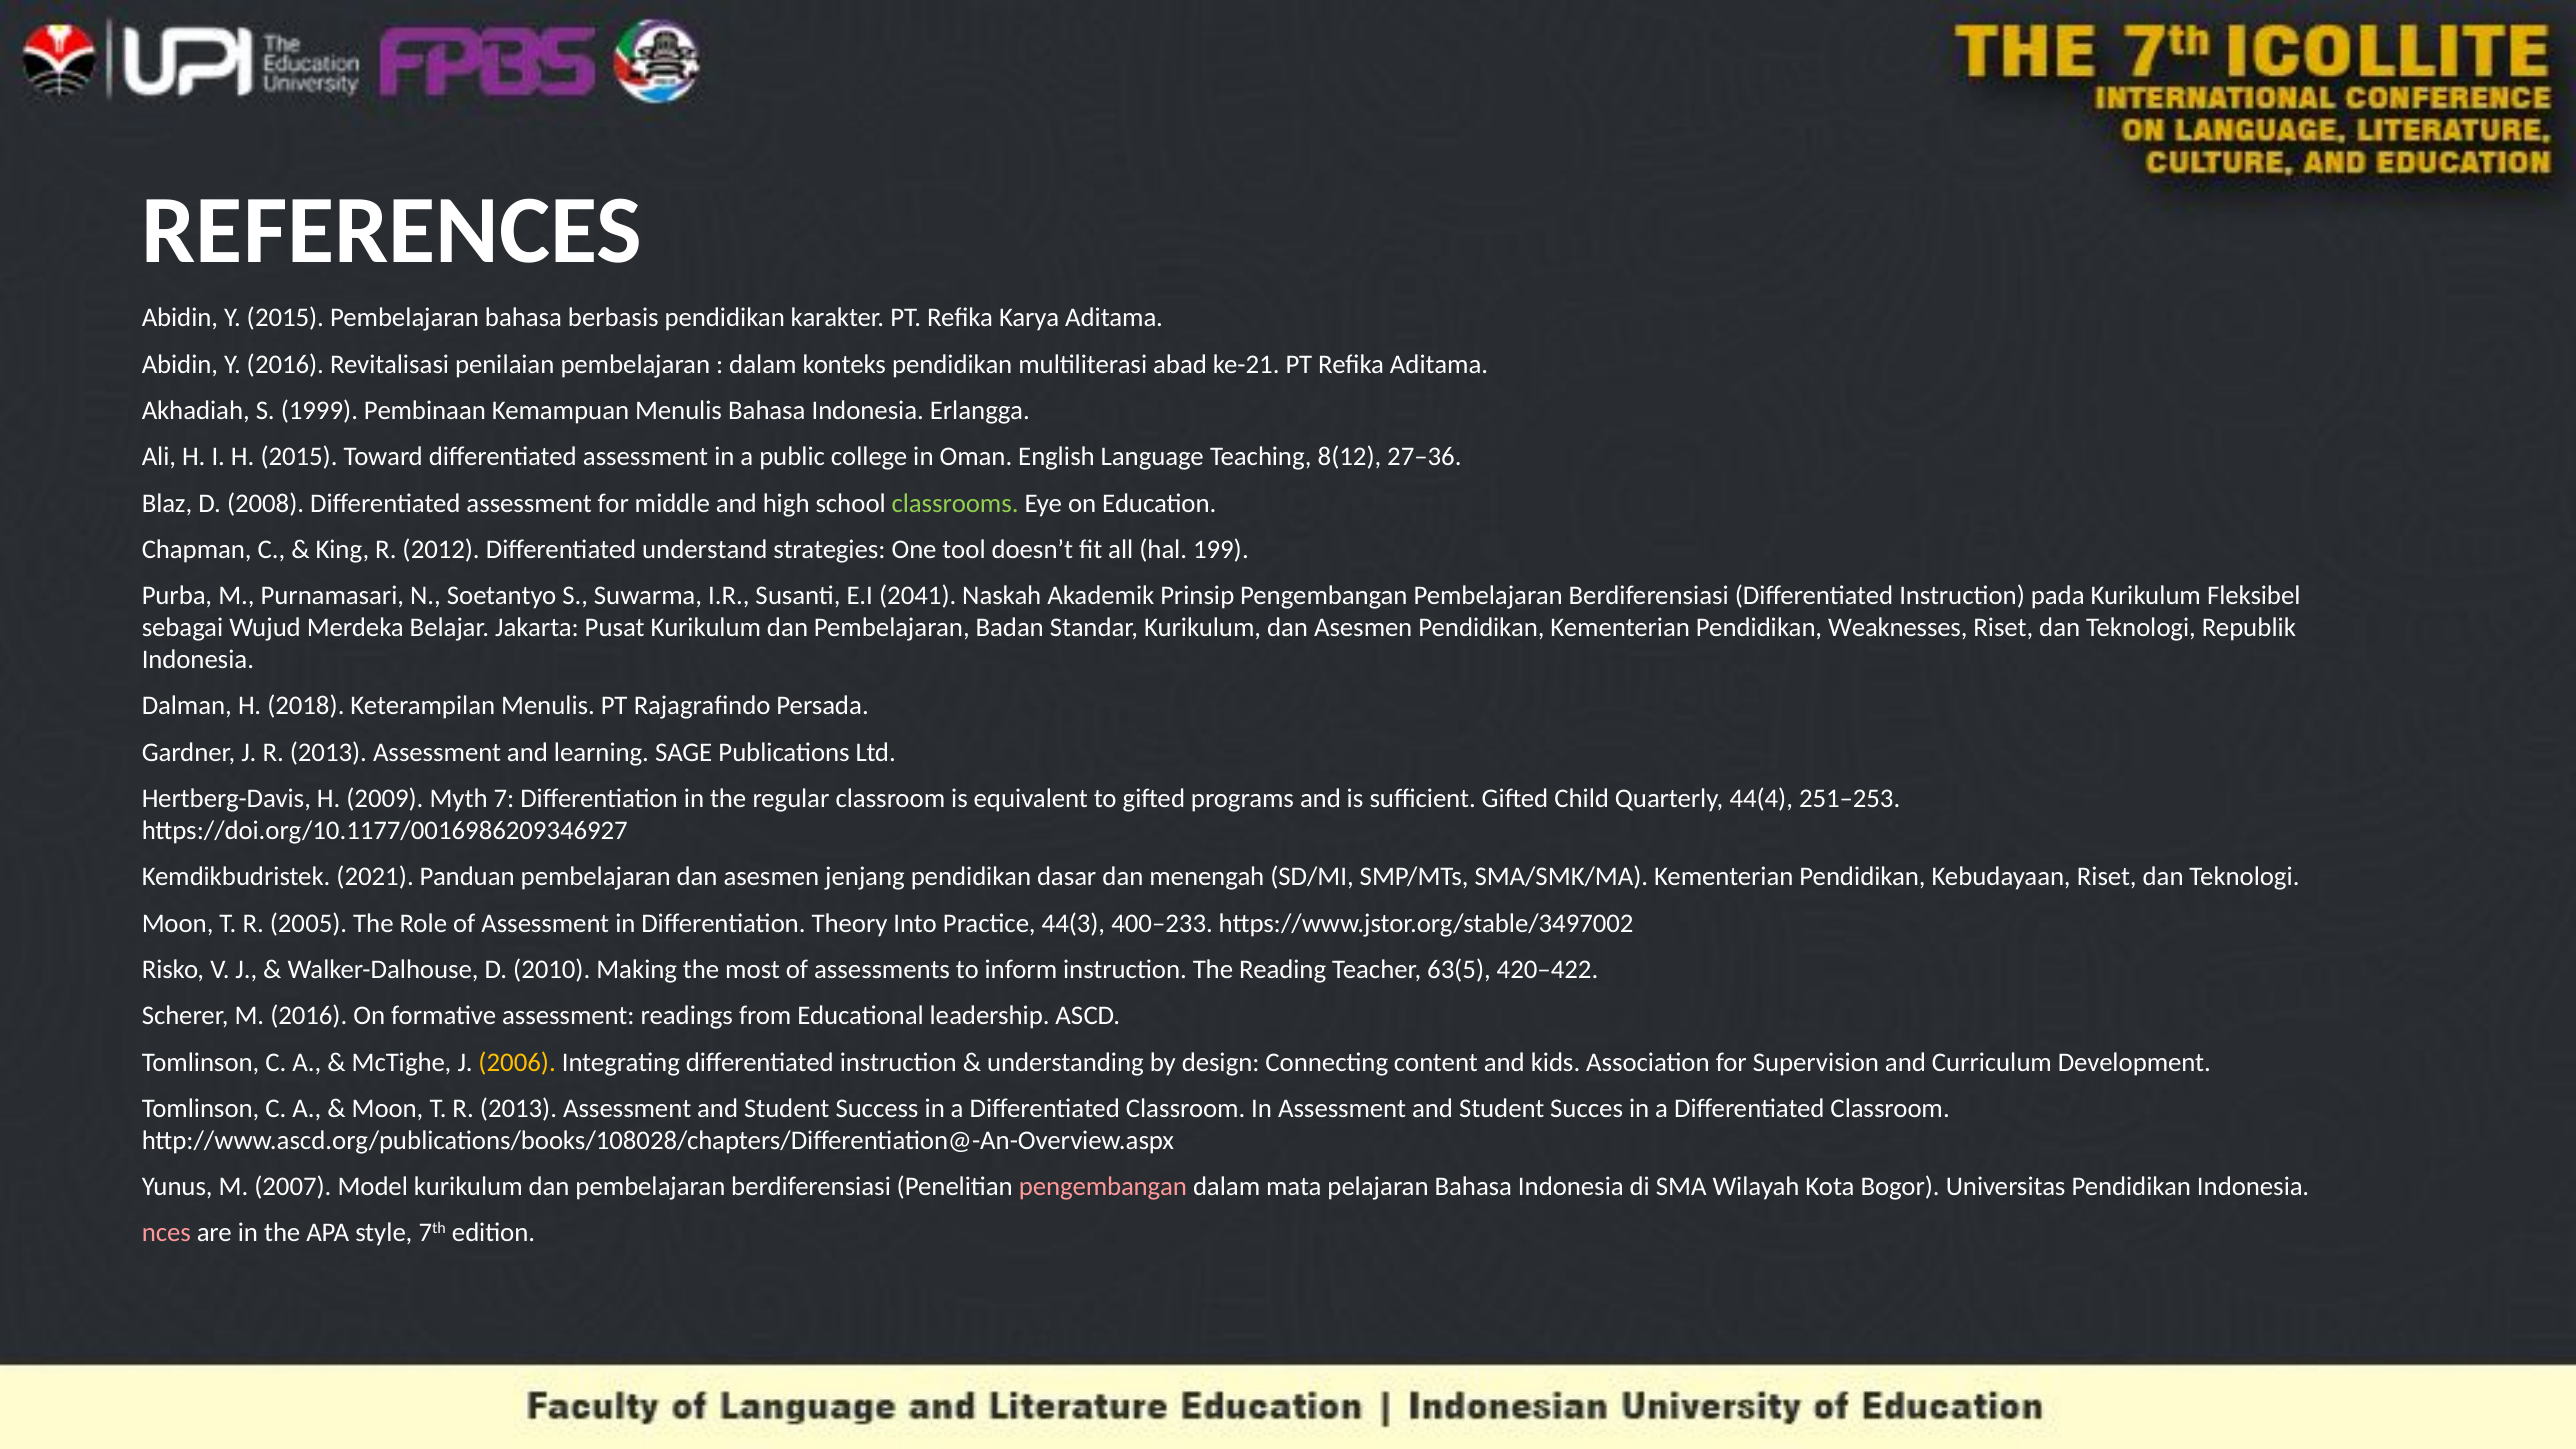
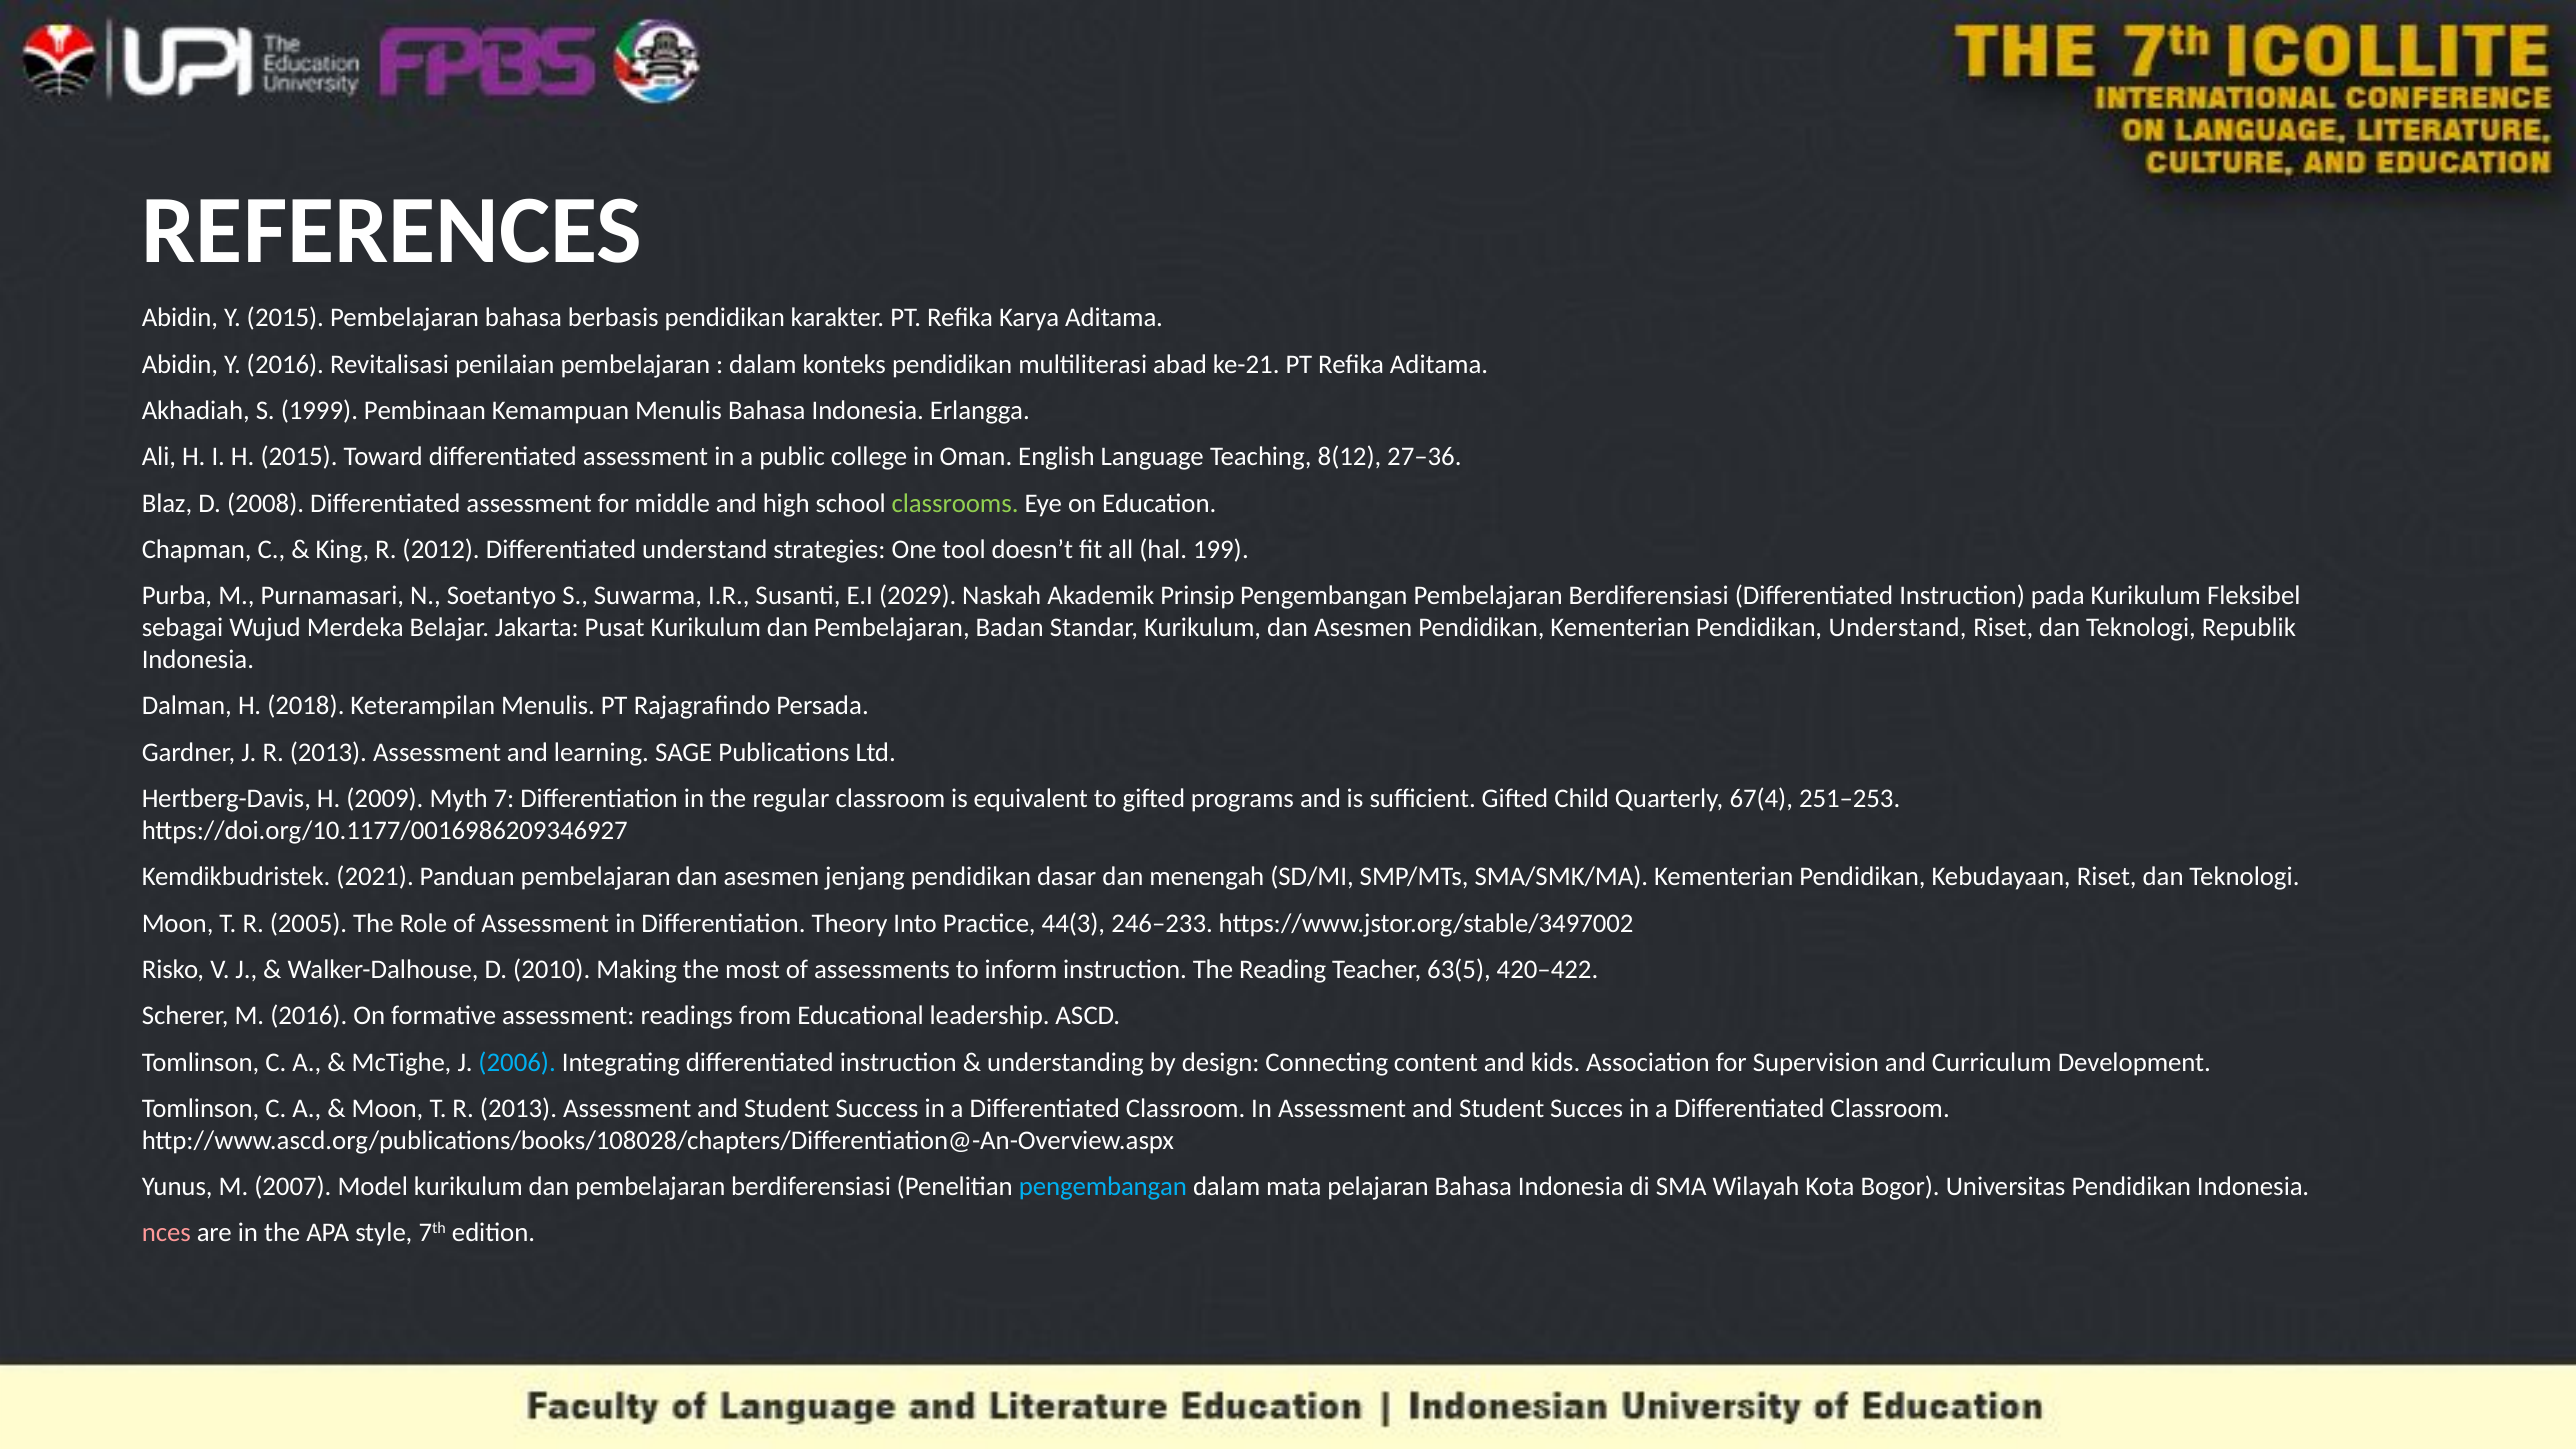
2041: 2041 -> 2029 (918, 596)
Pendidikan Weaknesses: Weaknesses -> Understand (1898, 628)
44(4: 44(4 -> 67(4 (1761, 799)
400–233: 400–233 -> 246–233 (1162, 923)
2006 colour: yellow -> light blue (517, 1062)
pengembangan colour: pink -> light blue (1103, 1187)
